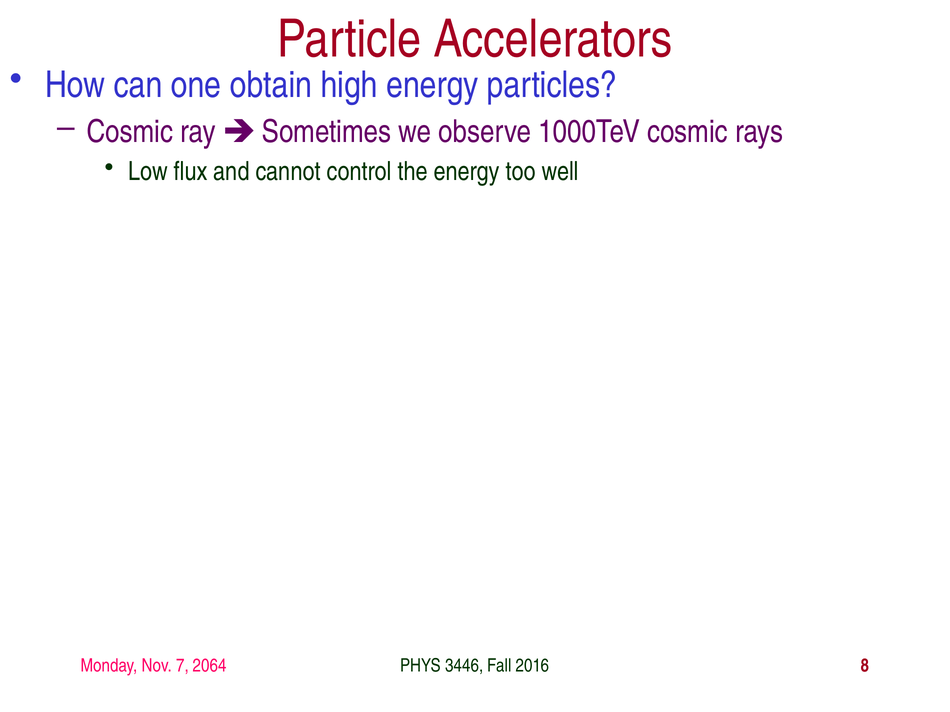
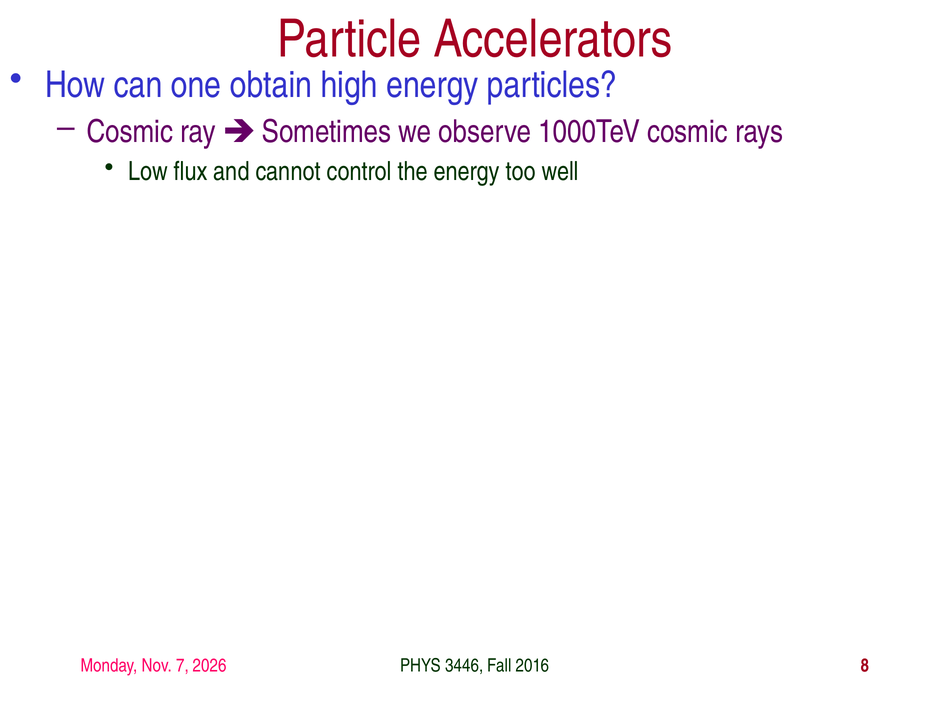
2064: 2064 -> 2026 (210, 666)
